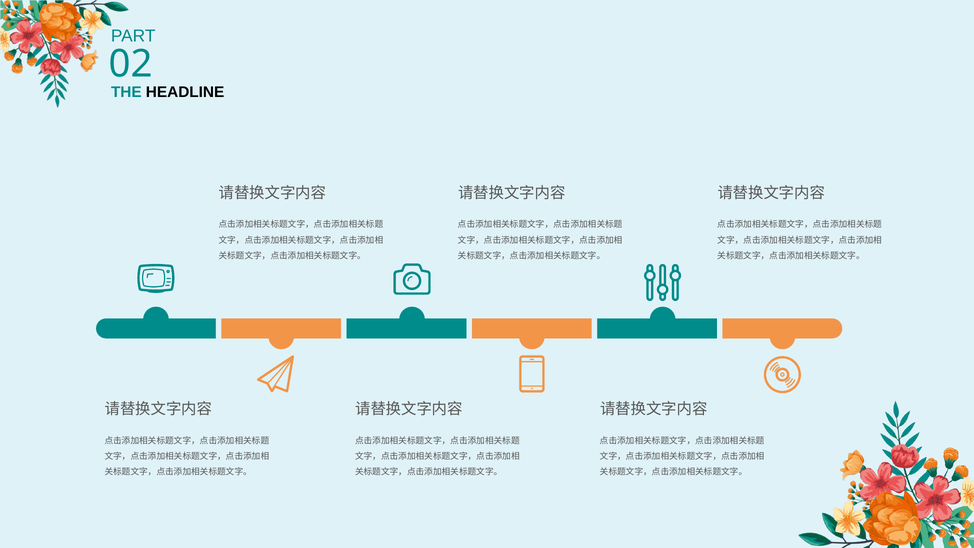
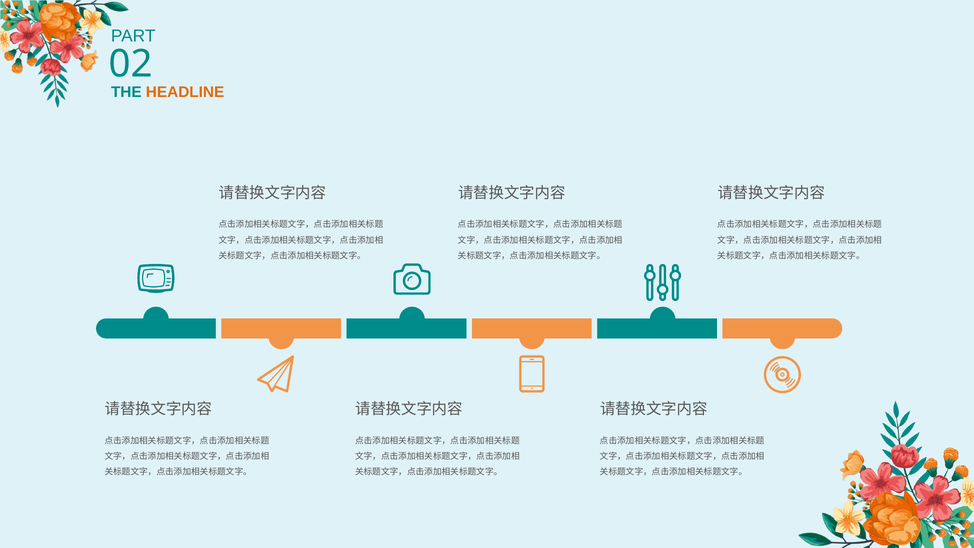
HEADLINE colour: black -> orange (185, 92)
